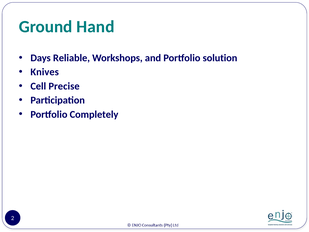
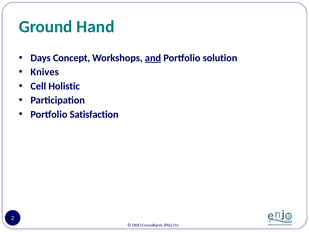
Reliable: Reliable -> Concept (72, 58)
and underline: none -> present (153, 58)
Precise: Precise -> Holistic (64, 86)
Completely: Completely -> Satisfaction (94, 114)
